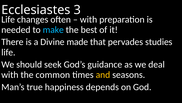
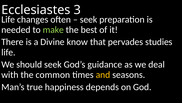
with: with -> seek (89, 19)
make colour: light blue -> light green (53, 30)
made: made -> know (77, 42)
